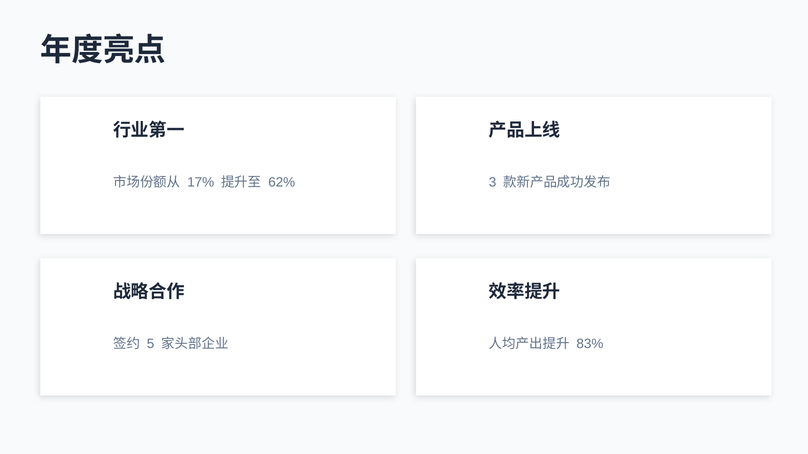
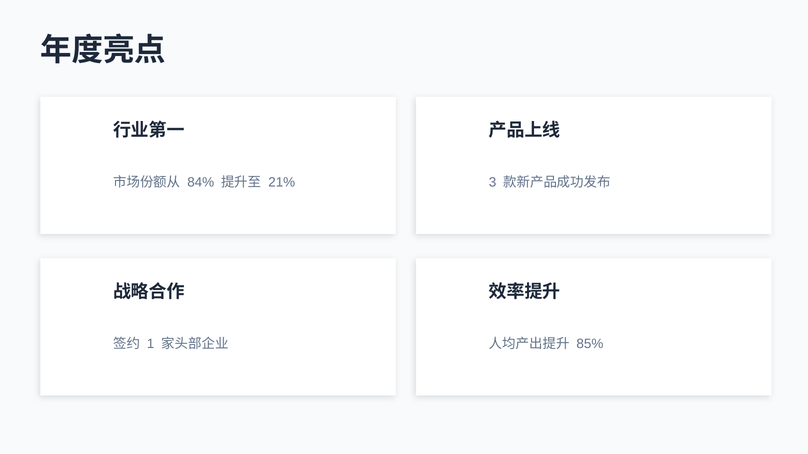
17%: 17% -> 84% (201, 183)
62%: 62% -> 21% (282, 183)
5: 5 -> 1 (151, 344)
83%: 83% -> 85% (590, 344)
